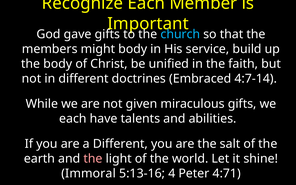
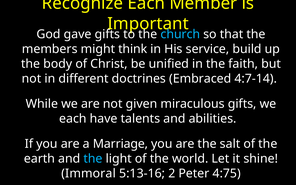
might body: body -> think (133, 49)
a Different: Different -> Marriage (120, 144)
the colour: pink -> light blue (93, 159)
4: 4 -> 2 (172, 174)
4:71: 4:71 -> 4:75 (227, 174)
